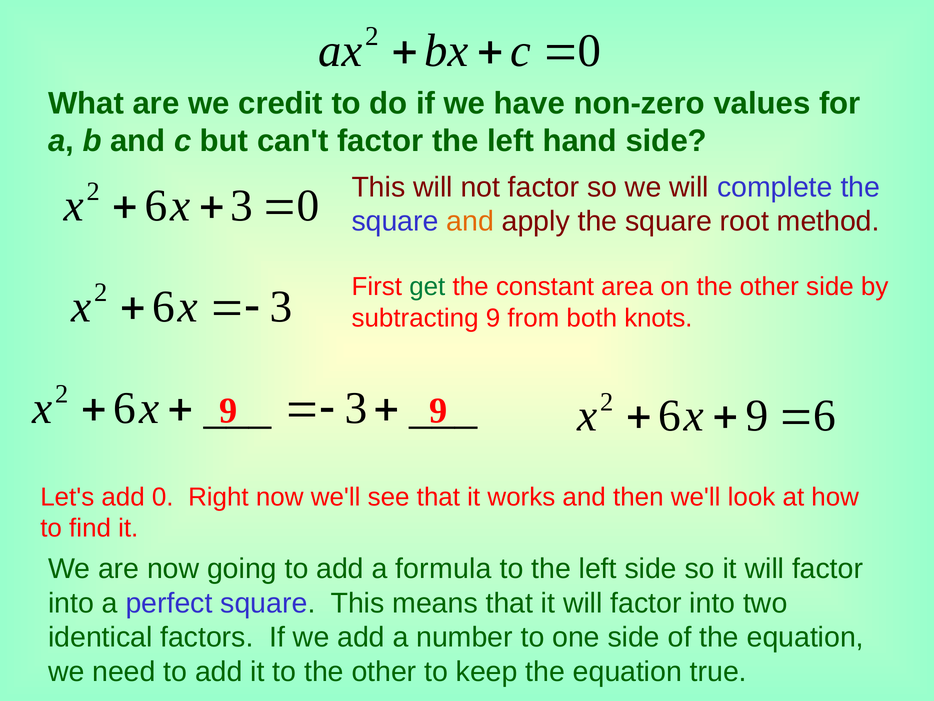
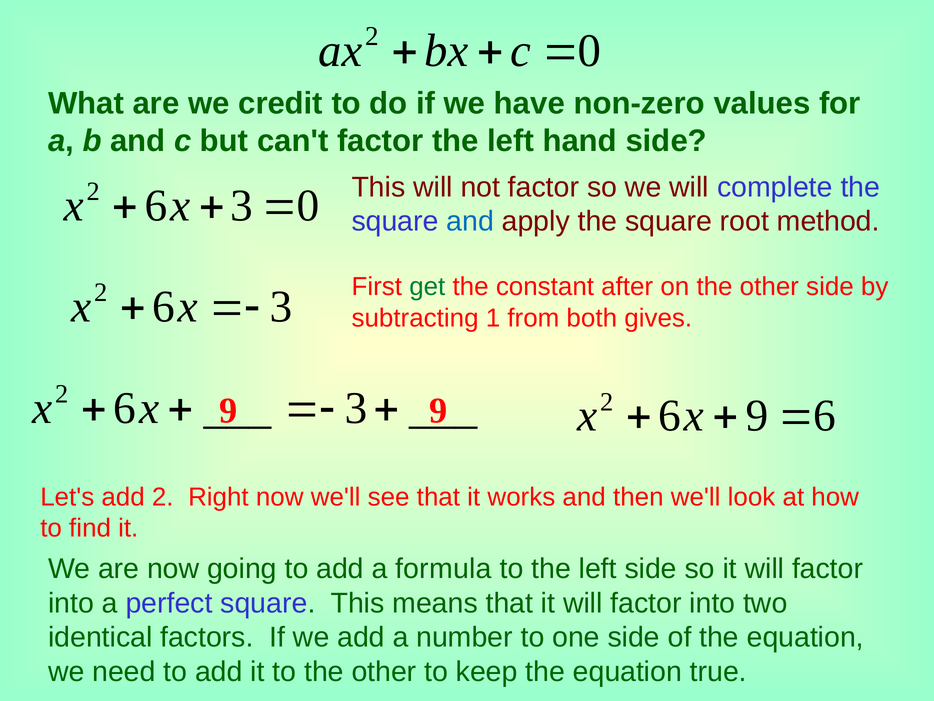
and colour: orange -> blue (470, 221)
area: area -> after (627, 287)
subtracting 9: 9 -> 1 (493, 318)
knots: knots -> gives (658, 318)
add 0: 0 -> 2 (163, 497)
